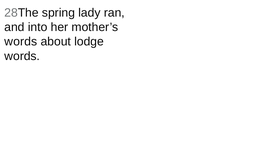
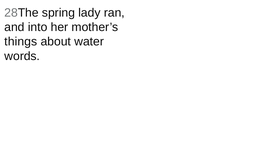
words: words -> things (21, 42)
lodge: lodge -> water (89, 42)
